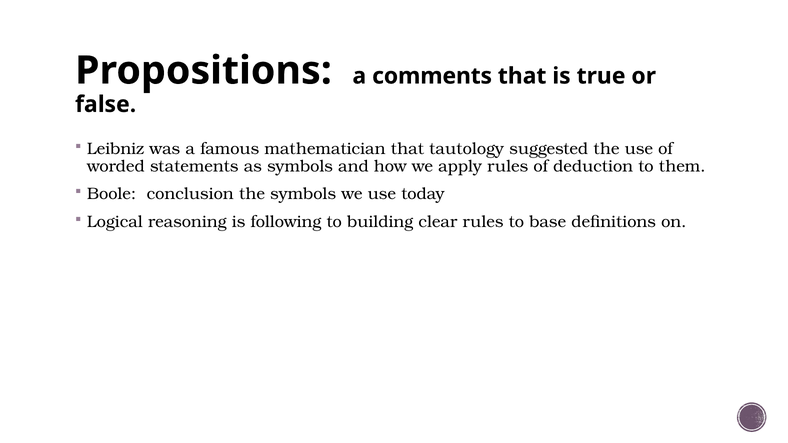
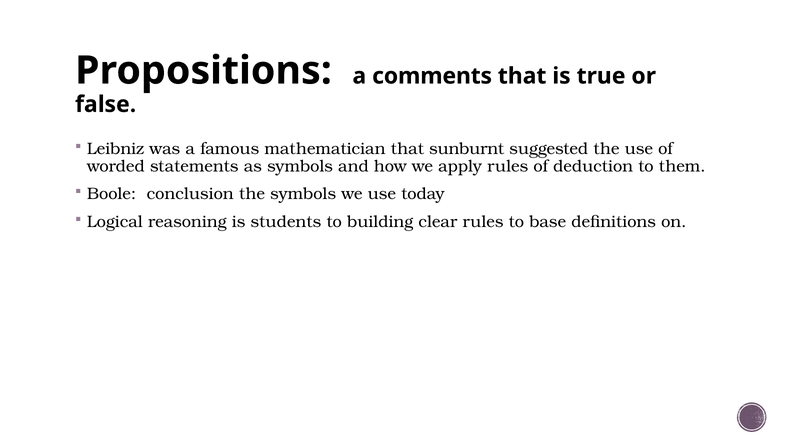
tautology: tautology -> sunburnt (467, 149)
following: following -> students (286, 222)
